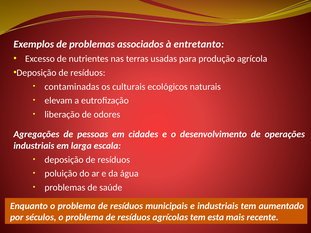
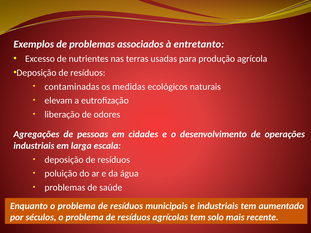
culturais: culturais -> medidas (129, 87)
esta: esta -> solo (216, 218)
